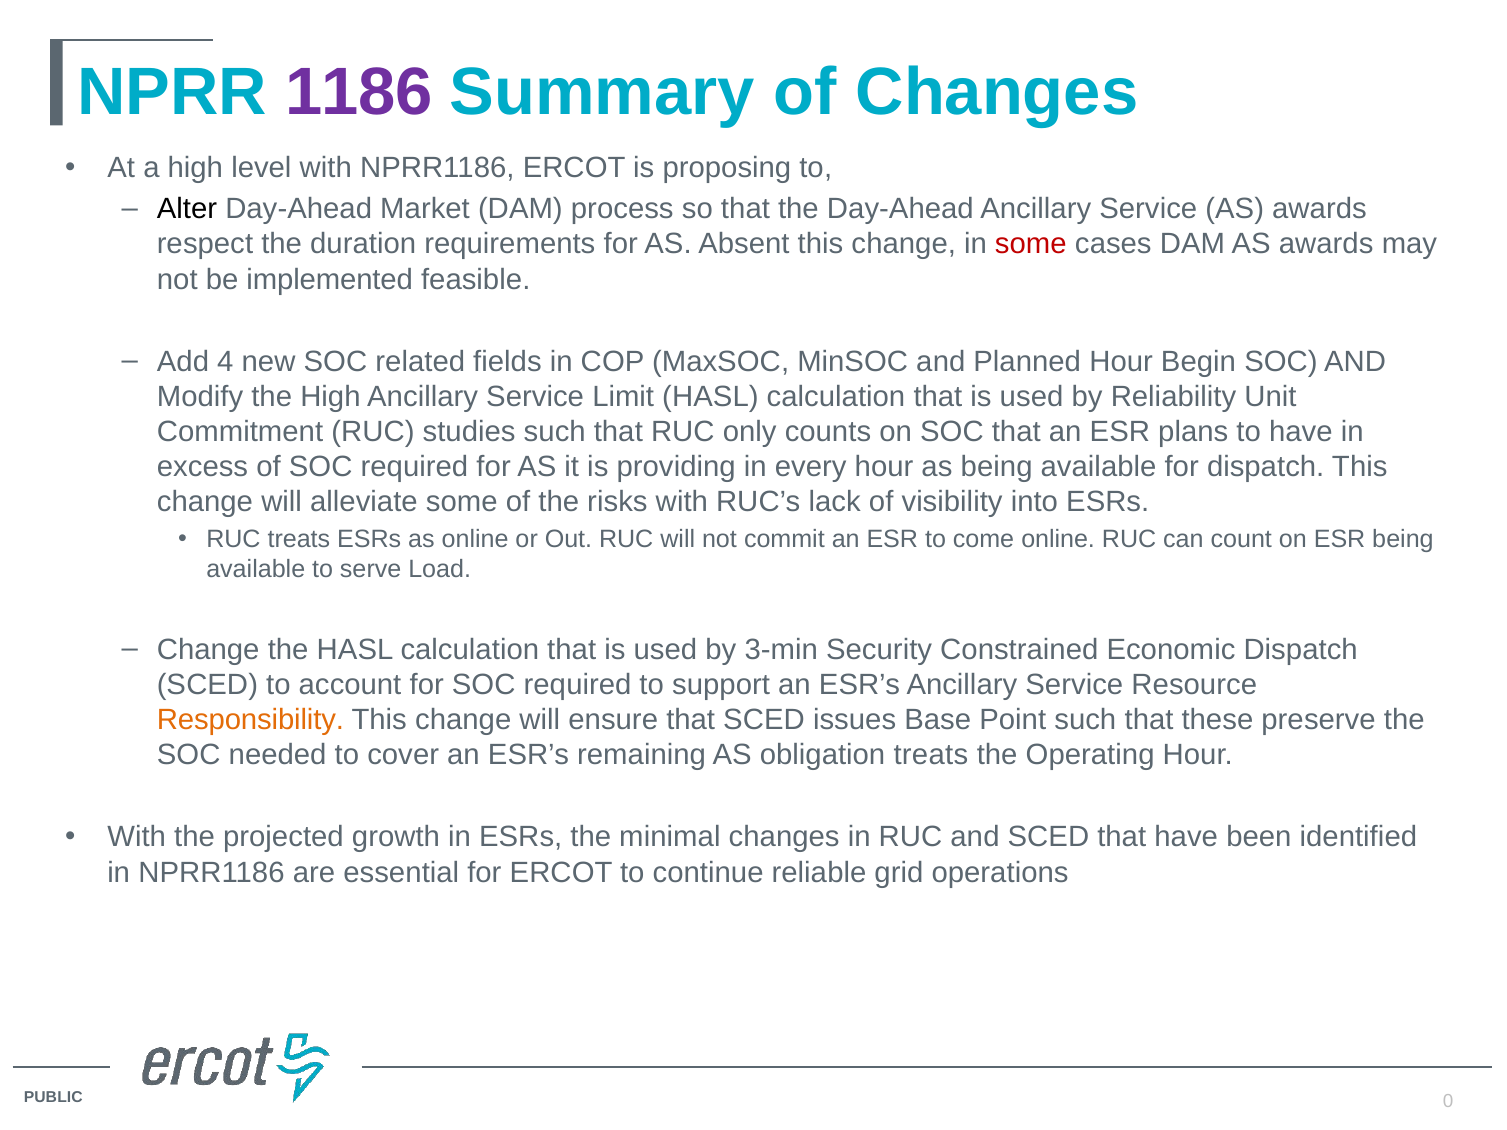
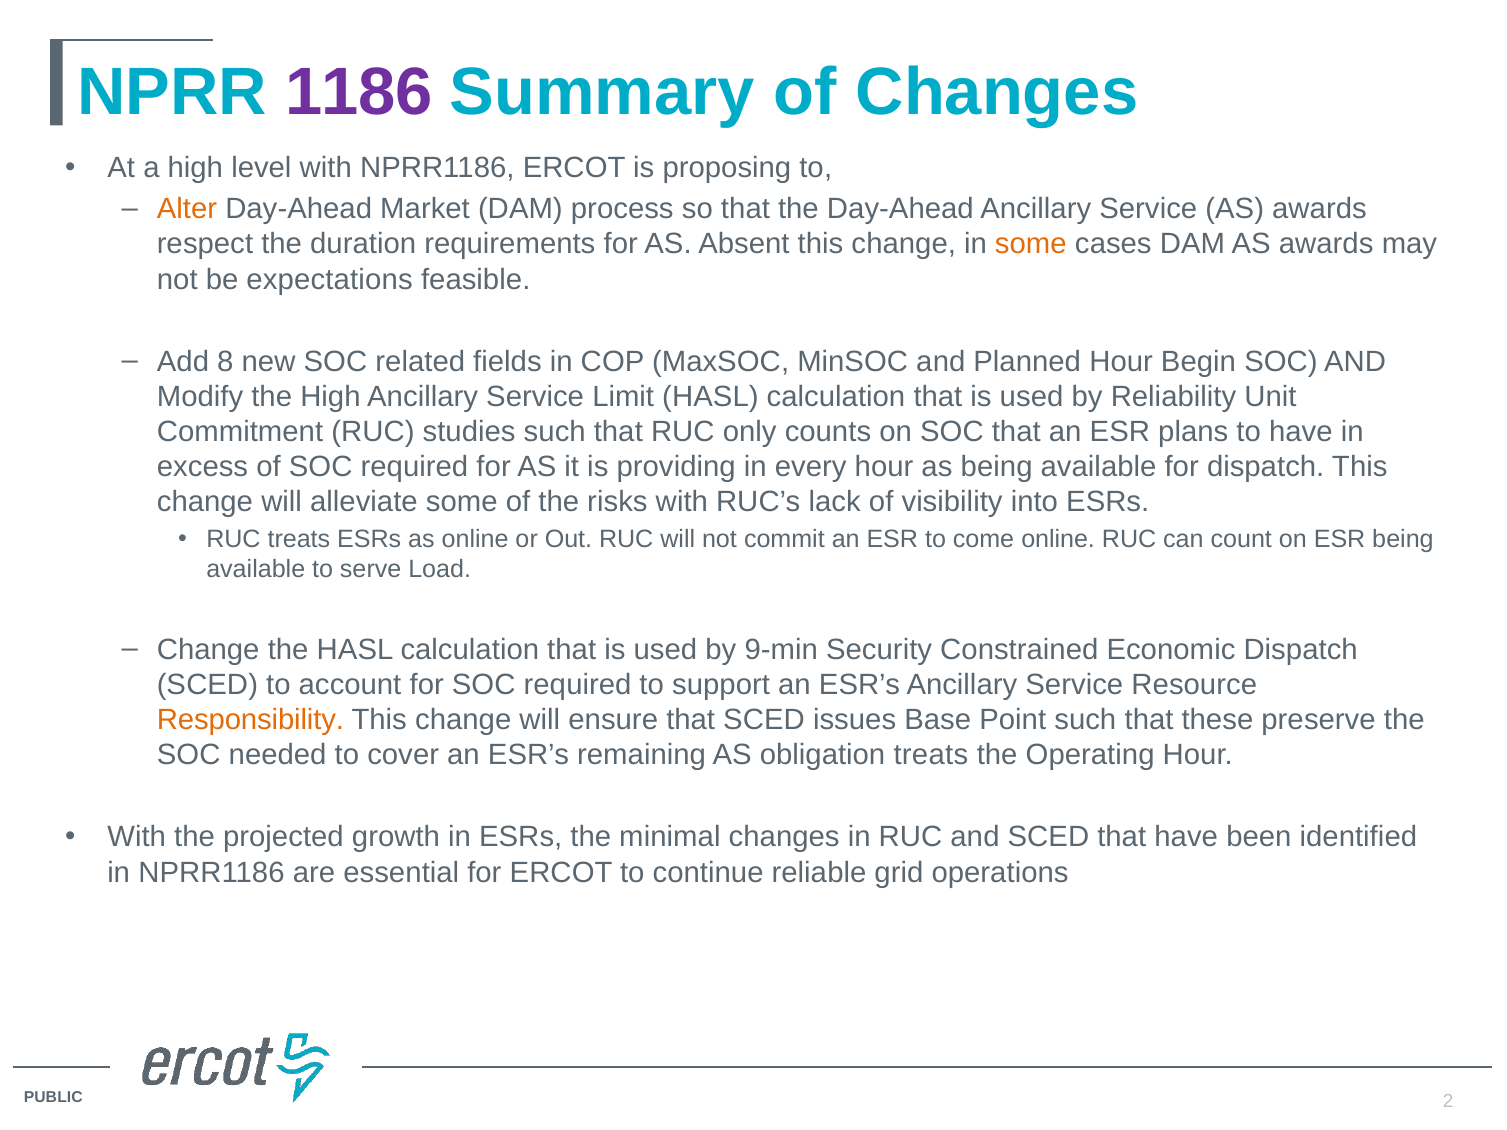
Alter colour: black -> orange (187, 209)
some colour: red -> orange (1031, 244)
implemented: implemented -> expectations (330, 279)
Add 4: 4 -> 8 (225, 362)
3-min: 3-min -> 9-min (781, 650)
0: 0 -> 2 (1448, 1101)
